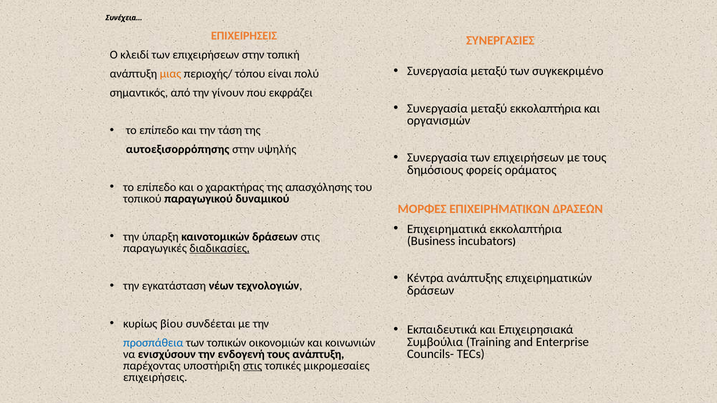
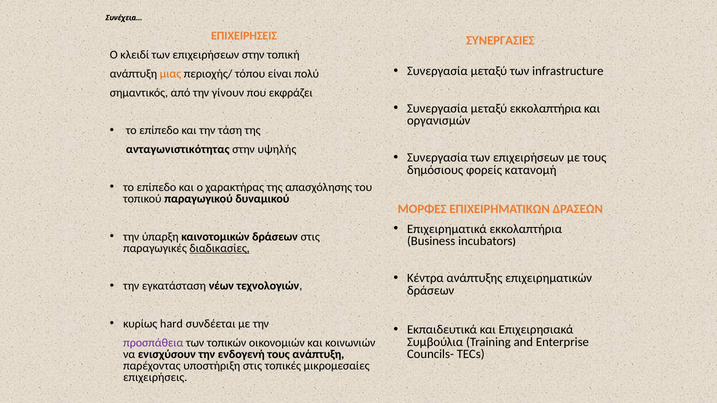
συγκεκριμένο: συγκεκριμένο -> infrastructure (568, 71)
αυτοεξισορρόπησης: αυτοεξισορρόπησης -> ανταγωνιστικότητας (178, 150)
οράματος: οράματος -> κατανομή (531, 170)
βίου: βίου -> hard (172, 324)
προσπάθεια colour: blue -> purple (153, 343)
στις underline: present -> none (252, 366)
